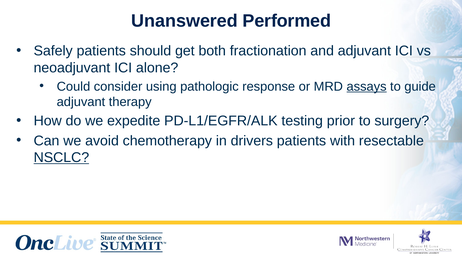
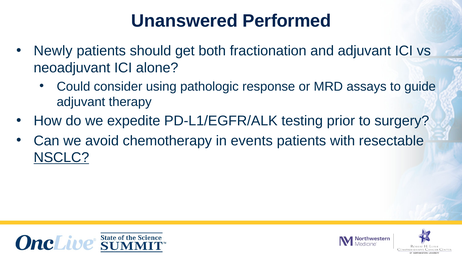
Safely: Safely -> Newly (53, 51)
assays underline: present -> none (367, 87)
drivers: drivers -> events (252, 141)
